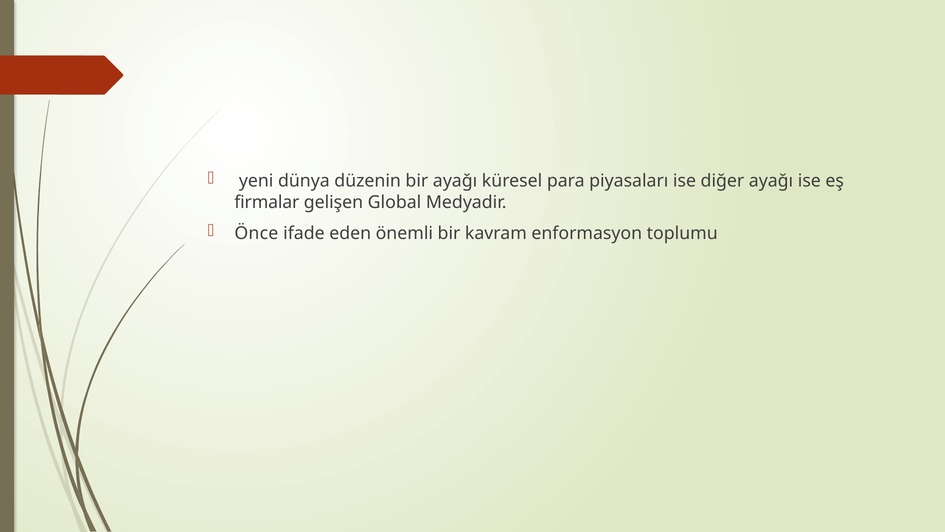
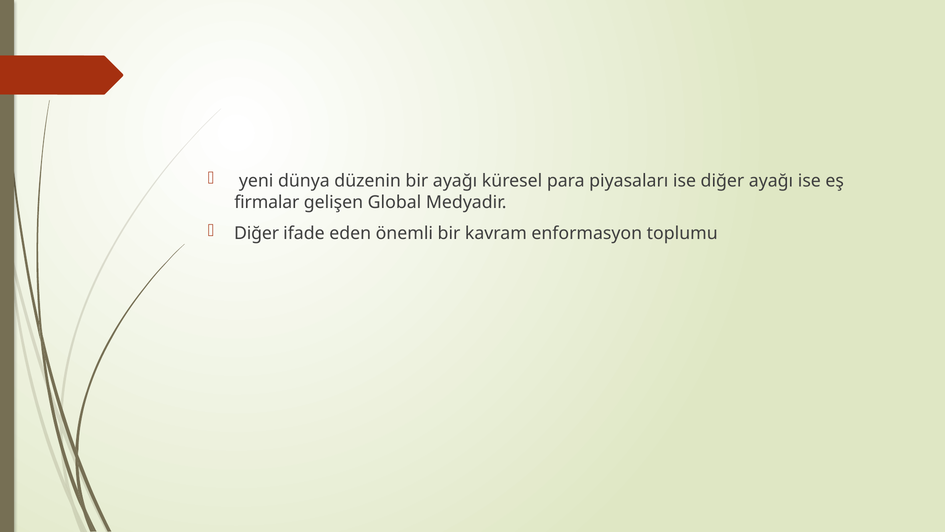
Önce: Önce -> Diğer (257, 233)
